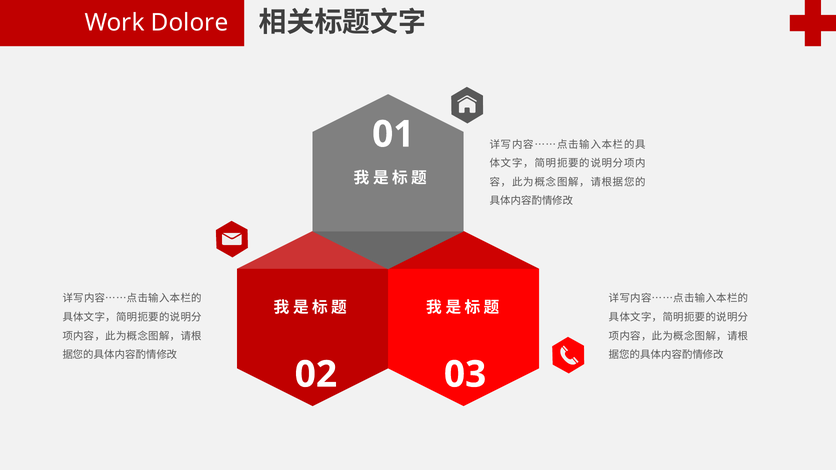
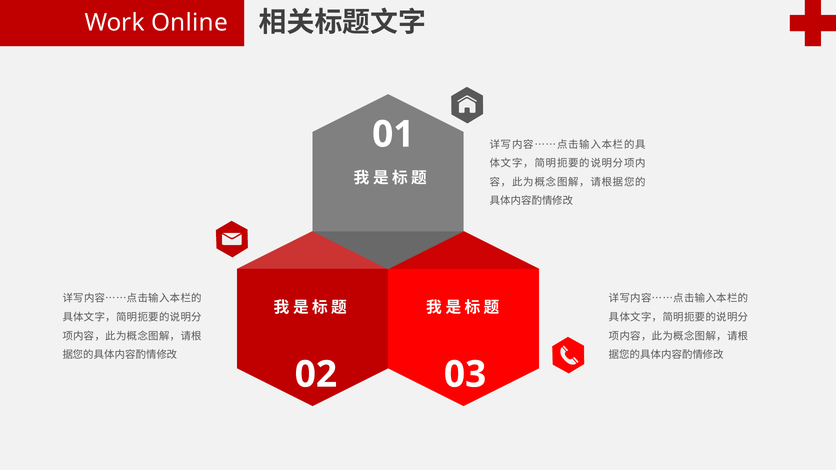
Dolore: Dolore -> Online (189, 23)
